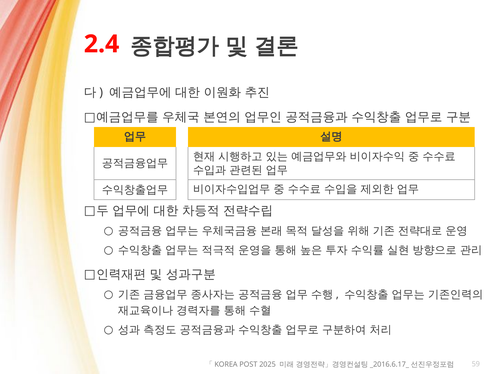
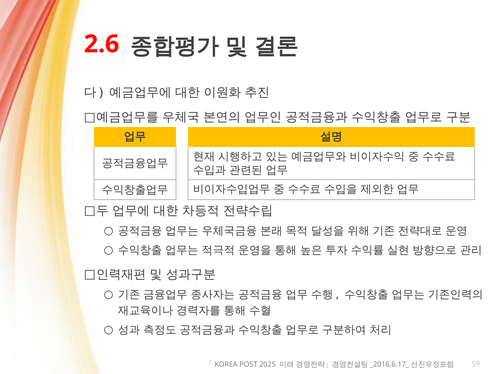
2.4: 2.4 -> 2.6 (102, 44)
